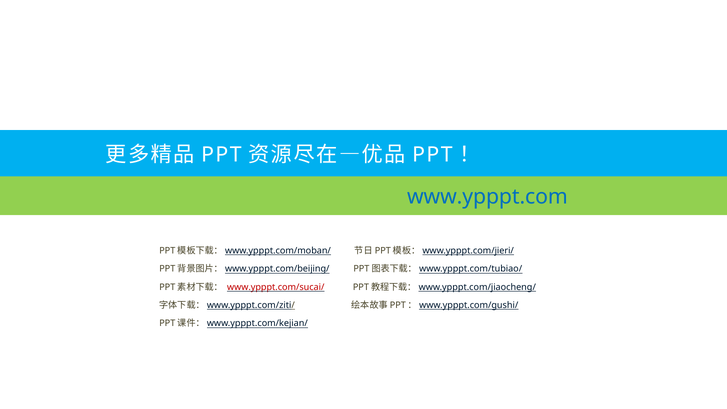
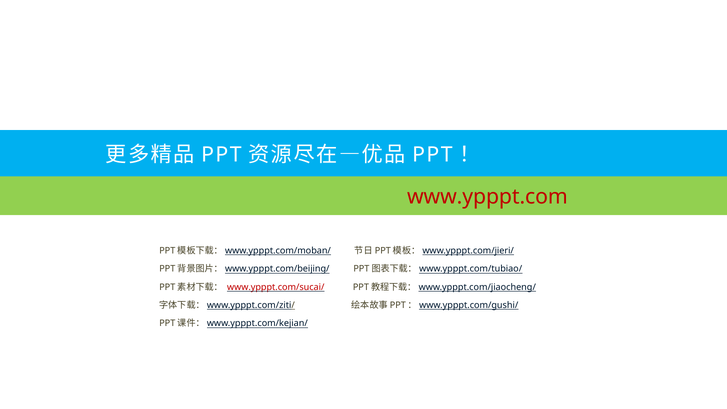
www.ypppt.com colour: blue -> red (487, 197)
